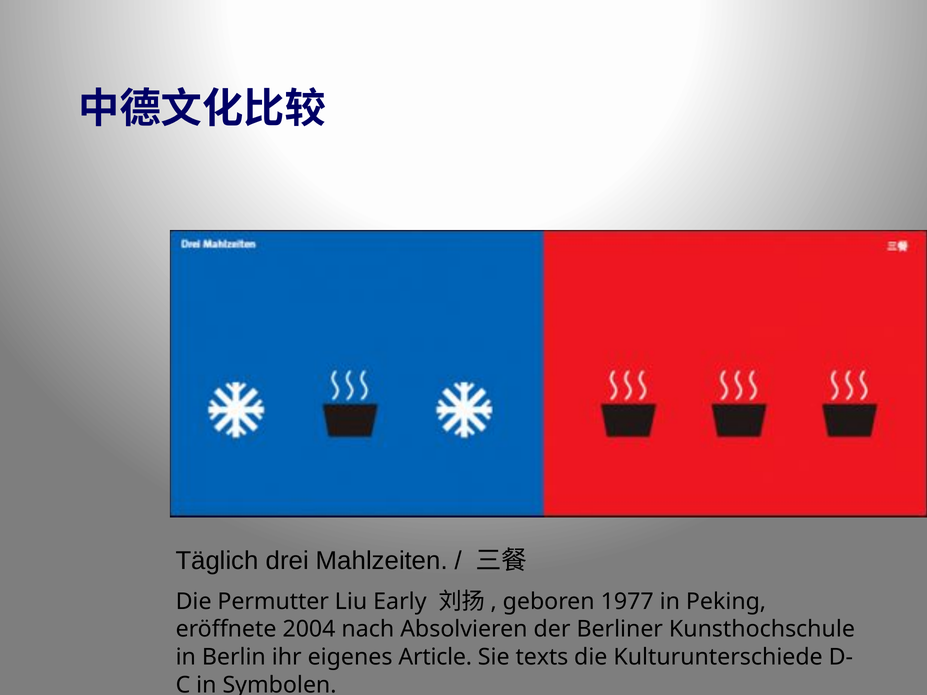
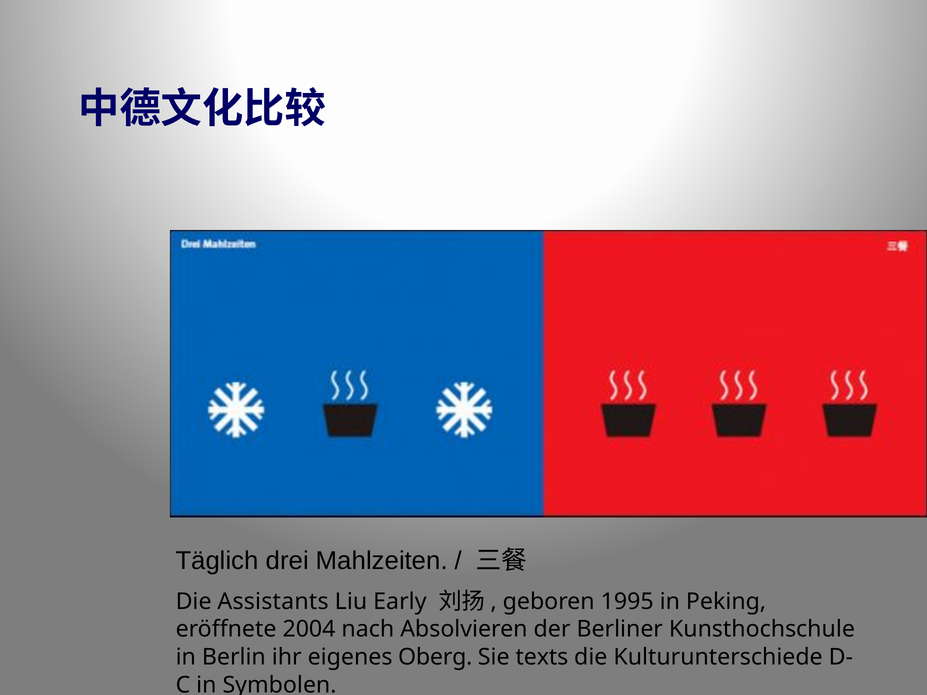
Permutter: Permutter -> Assistants (273, 602)
1977: 1977 -> 1995 (627, 602)
Article: Article -> Oberg (435, 657)
